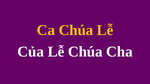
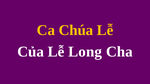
Lễ Chúa: Chúa -> Long (85, 52)
